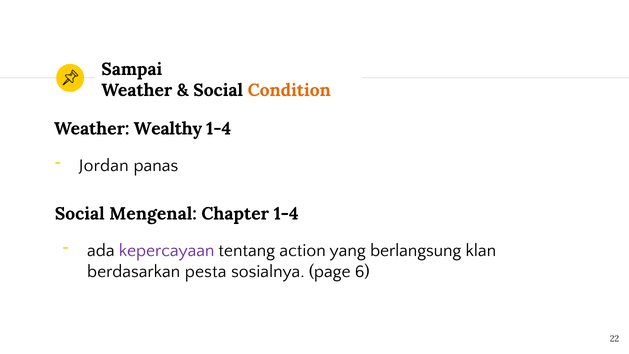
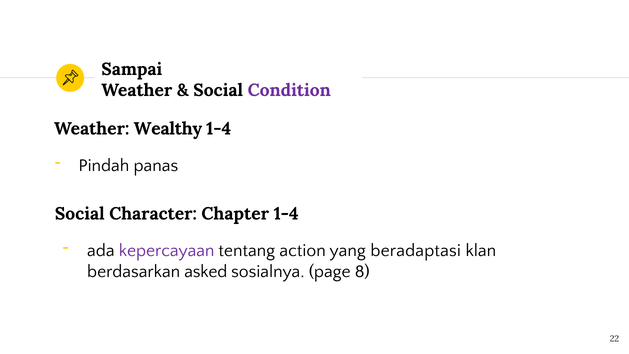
Condition colour: orange -> purple (289, 90)
Jordan: Jordan -> Pindah (104, 165)
Mengenal: Mengenal -> Character (153, 214)
berlangsung: berlangsung -> beradaptasi (416, 250)
pesta: pesta -> asked (206, 271)
6: 6 -> 8 (362, 271)
